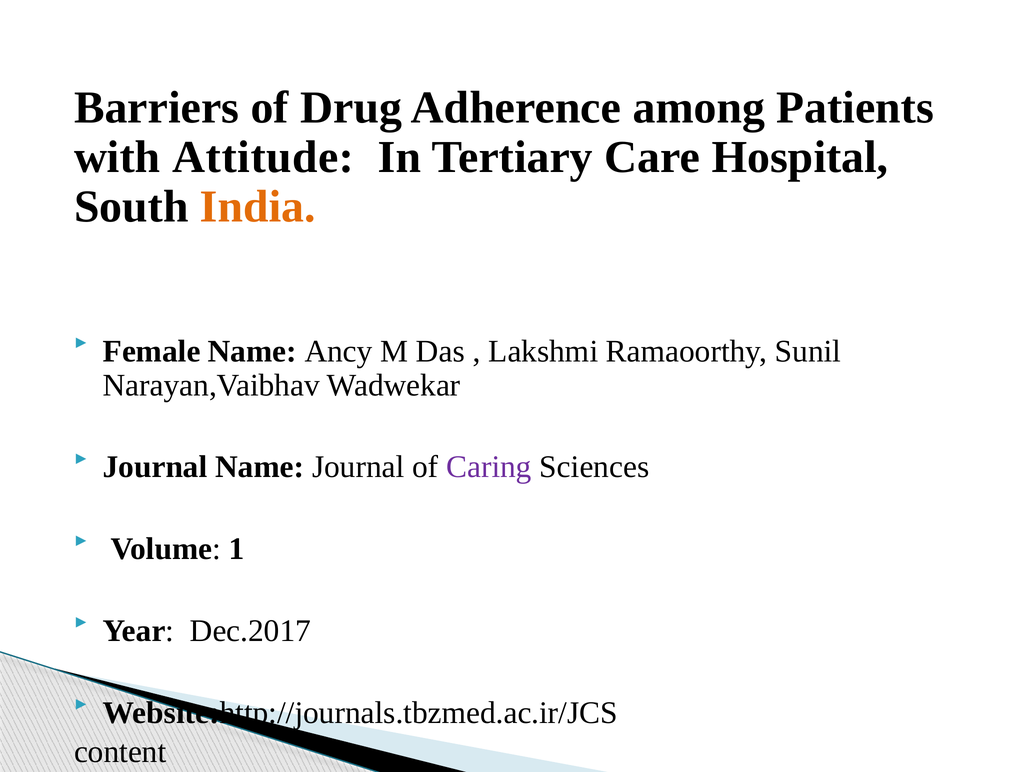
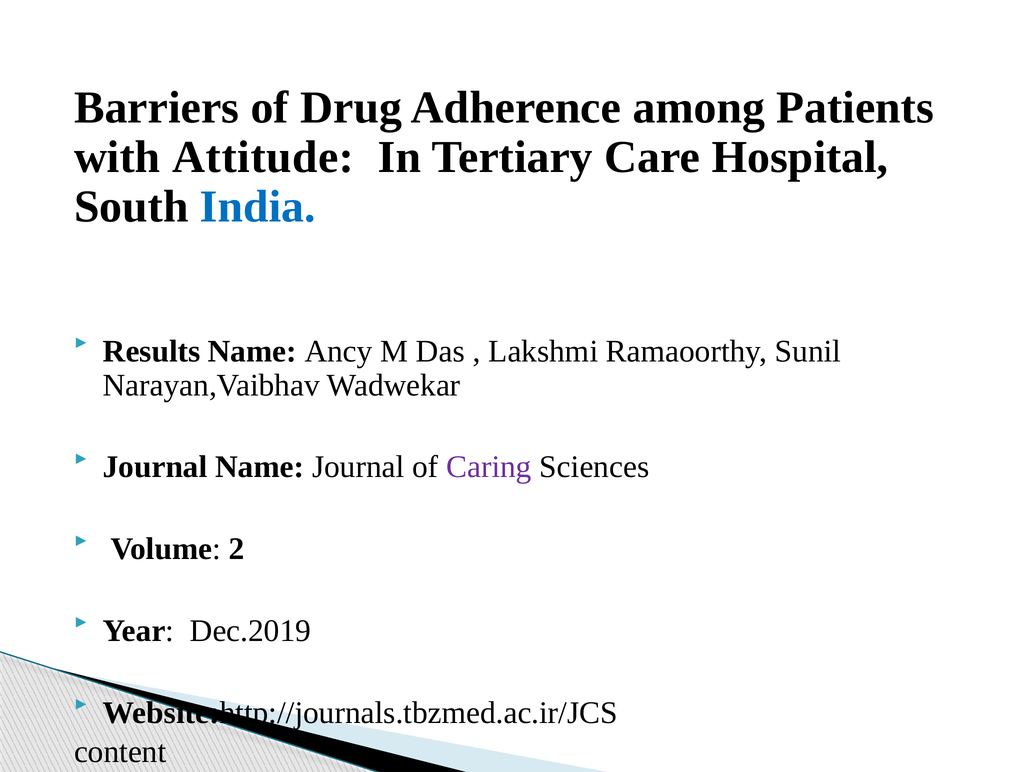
India colour: orange -> blue (258, 207)
Female: Female -> Results (152, 351)
1: 1 -> 2 (237, 549)
Dec.2017: Dec.2017 -> Dec.2019 (250, 631)
